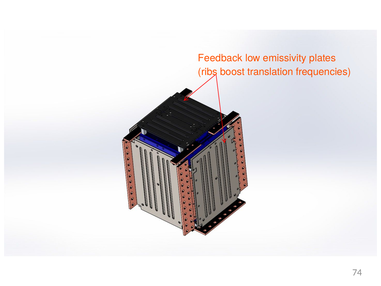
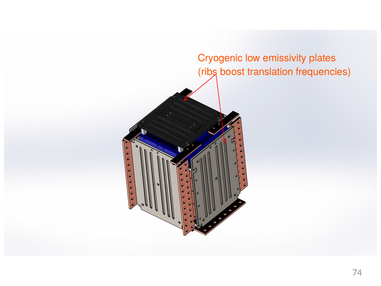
Feedback: Feedback -> Cryogenic (220, 58)
